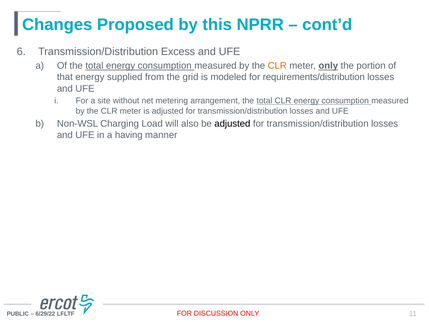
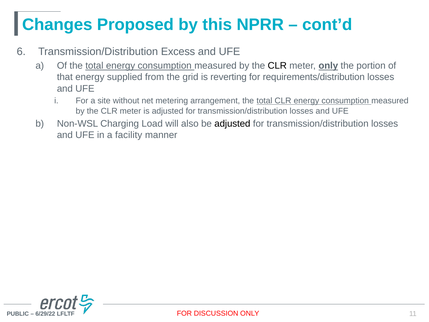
CLR colour: orange -> black (277, 66)
modeled: modeled -> reverting (229, 77)
having: having -> facility (129, 135)
